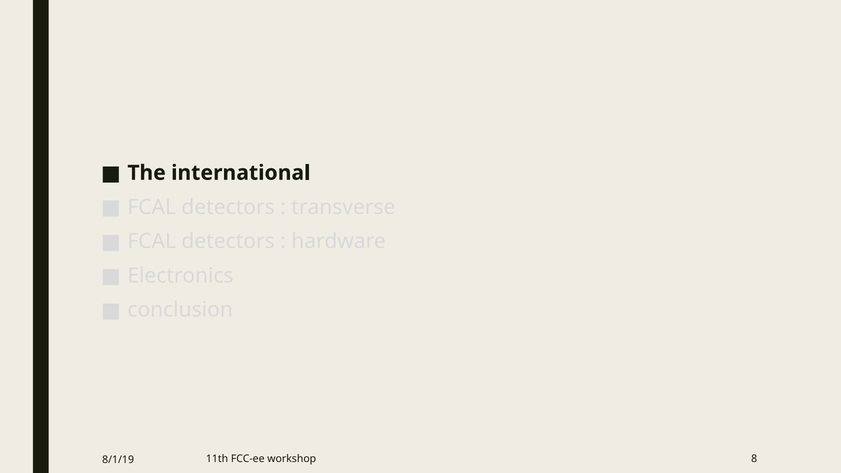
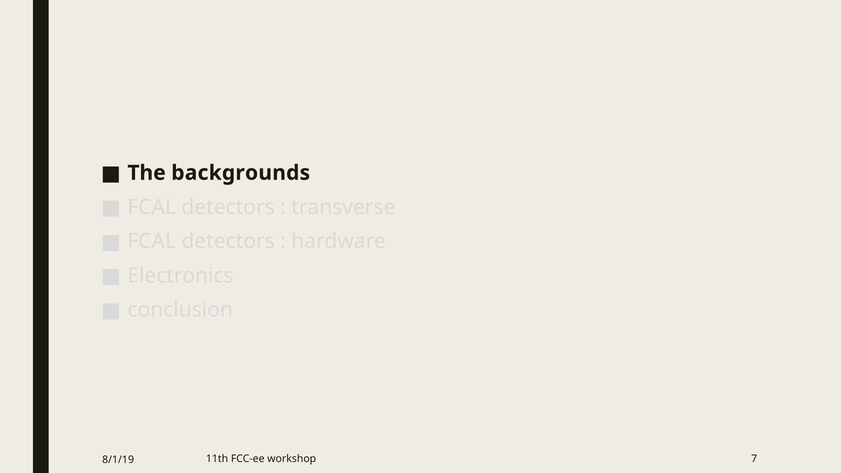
international: international -> backgrounds (241, 173)
8: 8 -> 7 (754, 459)
